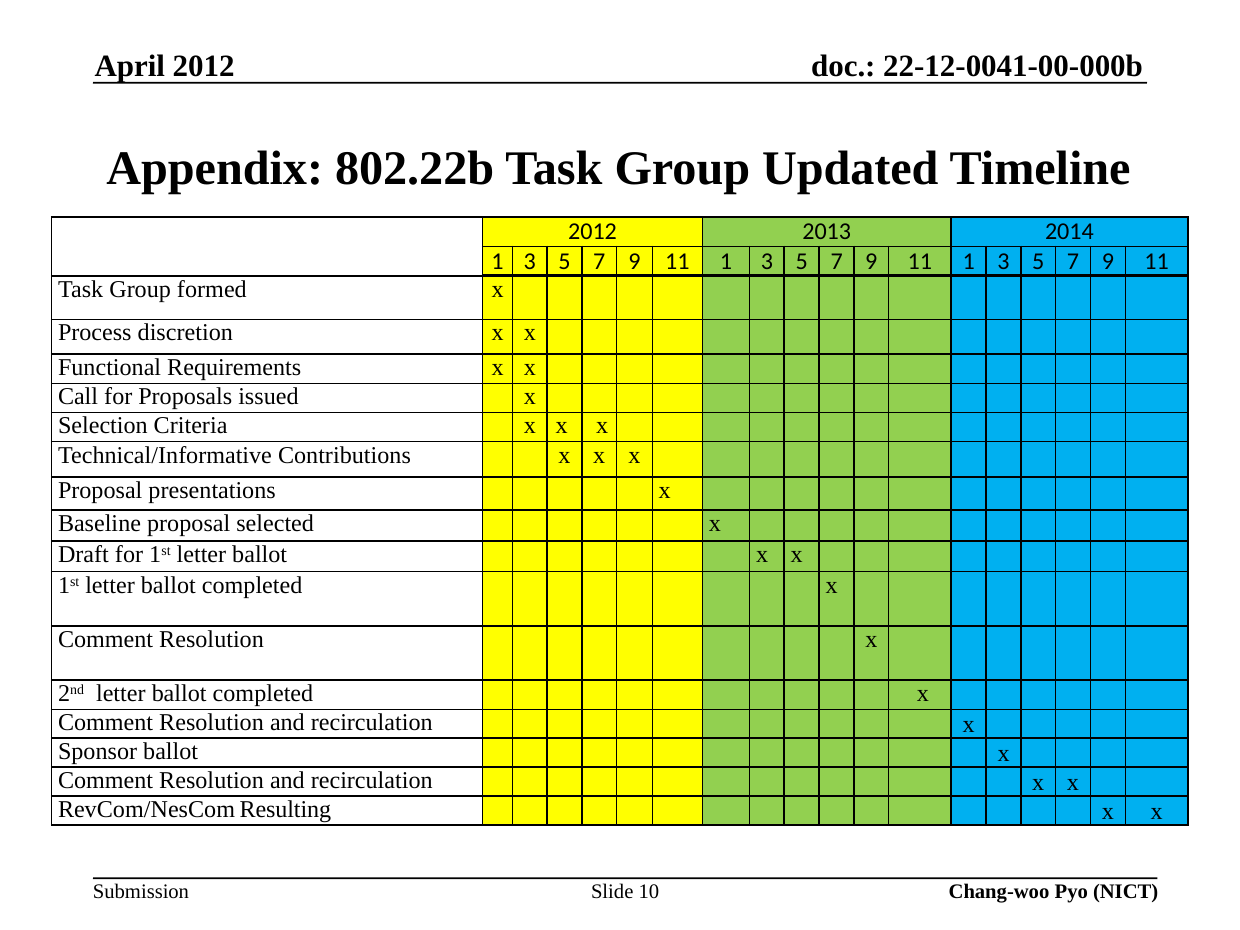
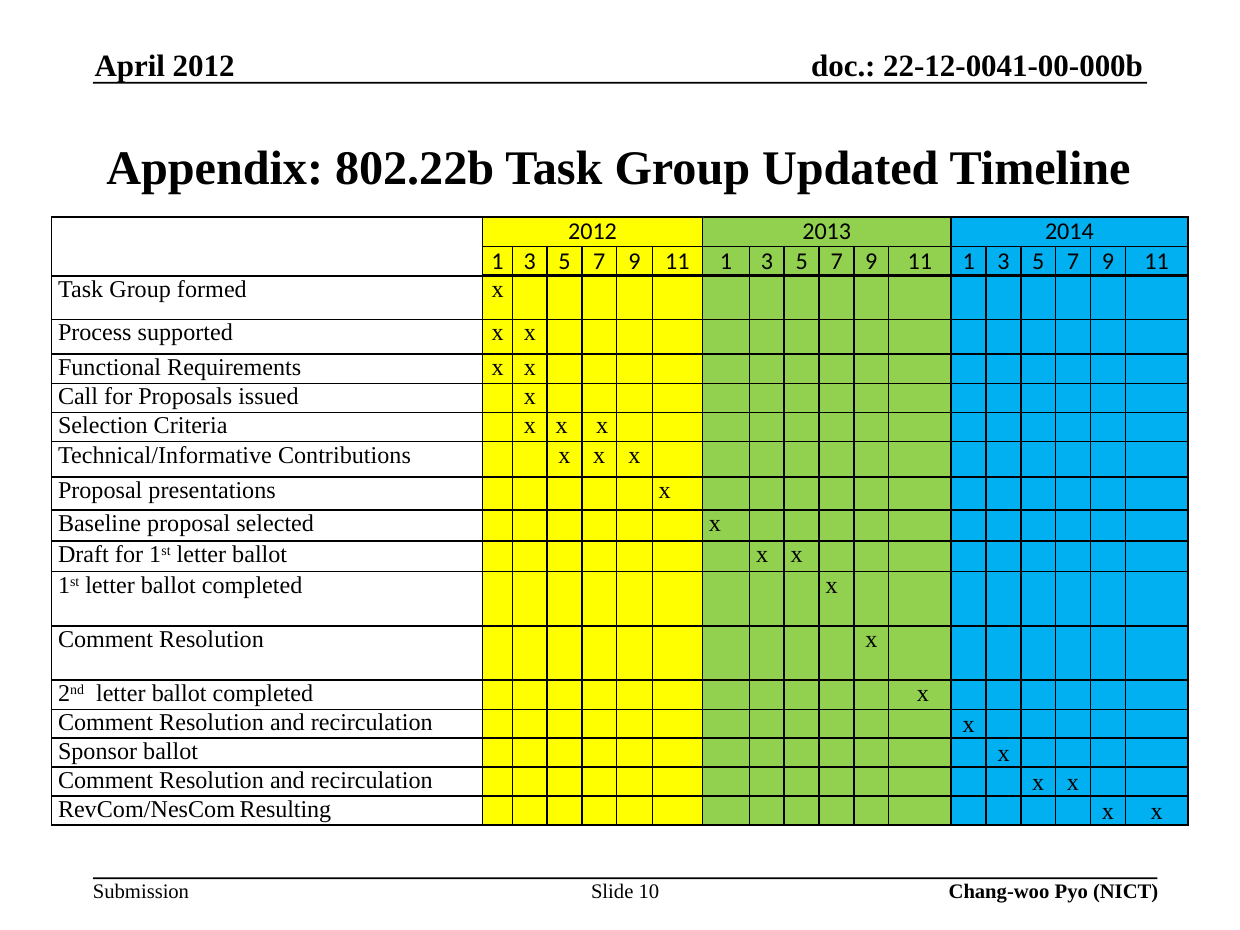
discretion: discretion -> supported (185, 333)
